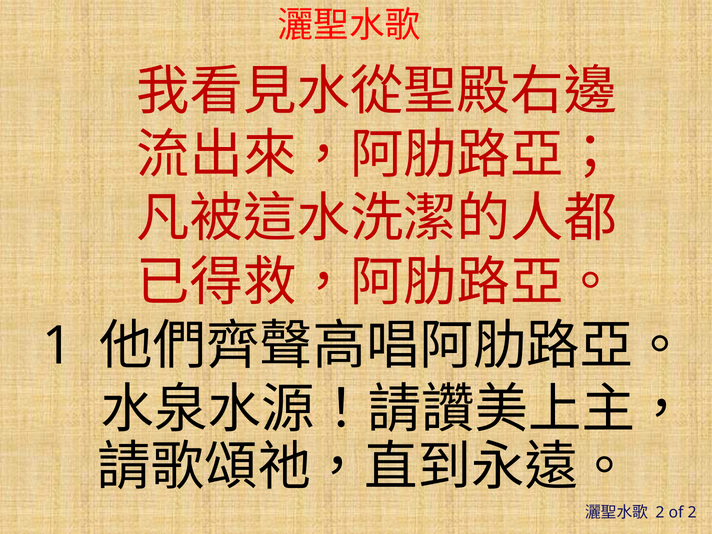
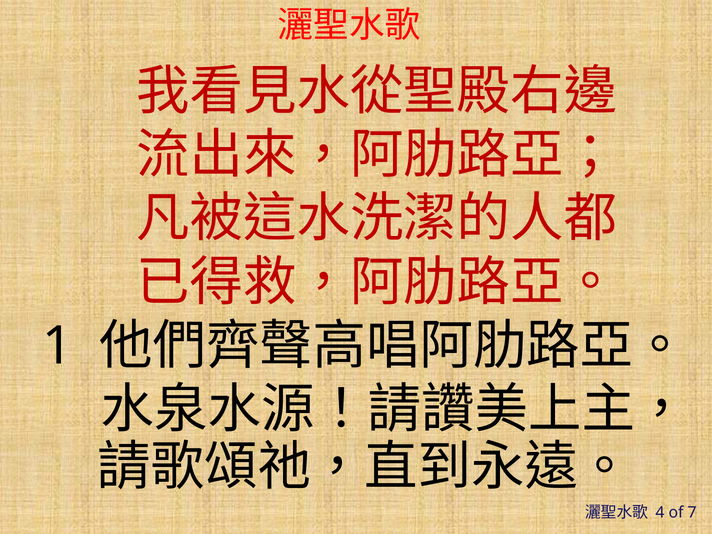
2: 2 -> 4 (660, 513)
of 2: 2 -> 7 (692, 513)
